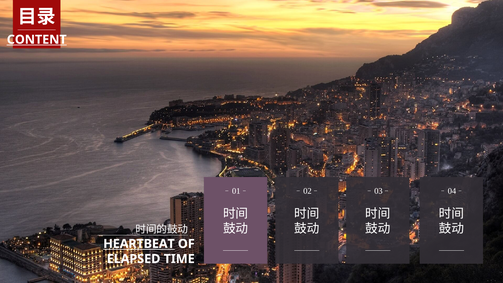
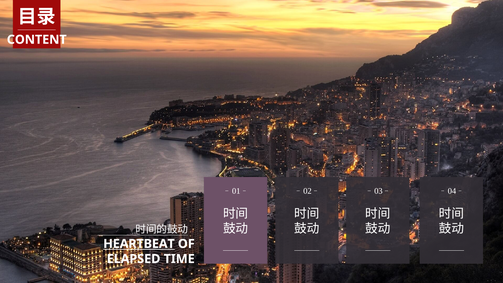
CONTENT underline: present -> none (37, 40)
